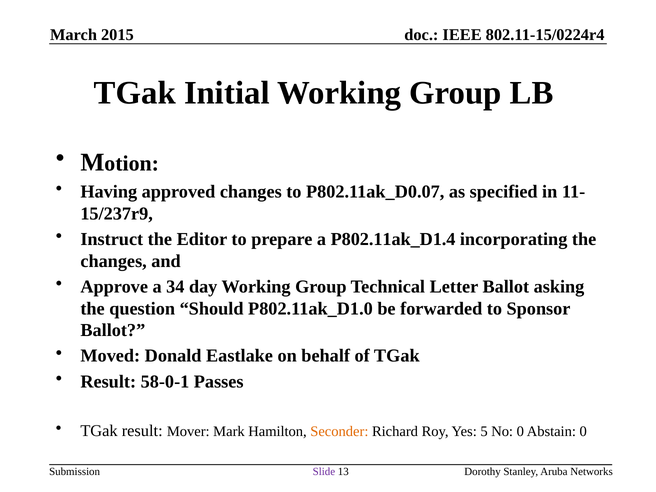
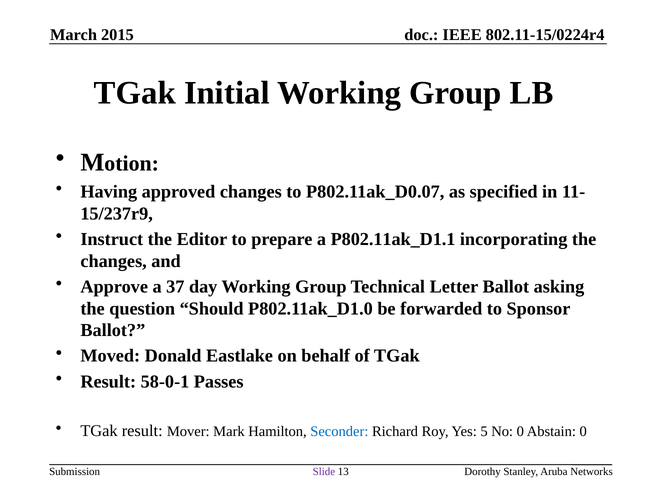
P802.11ak_D1.4: P802.11ak_D1.4 -> P802.11ak_D1.1 (393, 239)
34: 34 -> 37 (175, 287)
Seconder colour: orange -> blue (339, 432)
